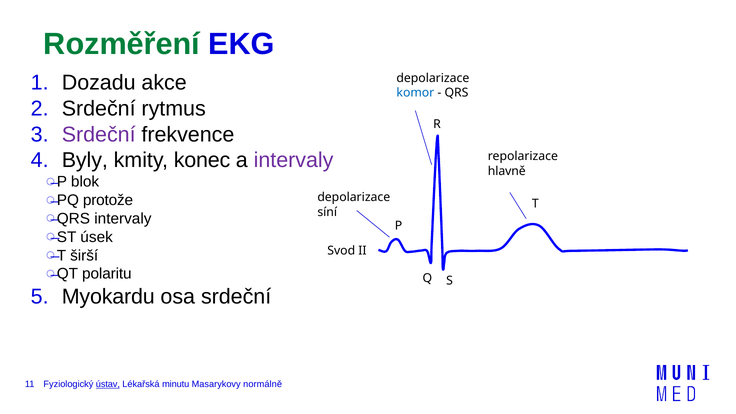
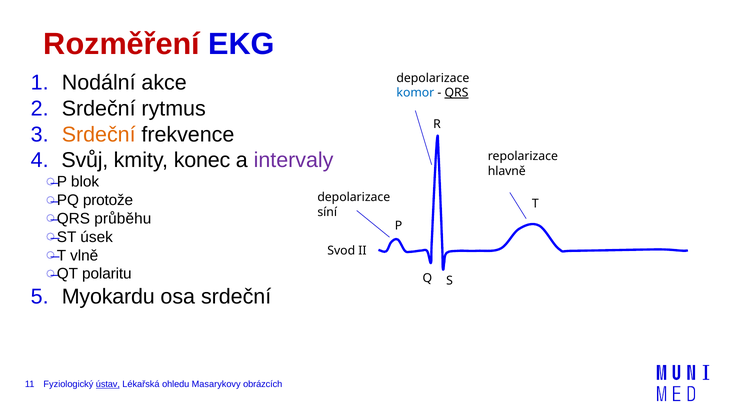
Rozměření colour: green -> red (122, 44)
Dozadu: Dozadu -> Nodální (99, 83)
QRS underline: none -> present (456, 93)
Srdeční colour: purple -> orange (99, 134)
Byly: Byly -> Svůj (85, 160)
intervaly: intervaly -> průběhu (123, 219)
širší: širší -> vlně (84, 256)
minutu: minutu -> ohledu (176, 384)
normálně: normálně -> obrázcích (263, 384)
